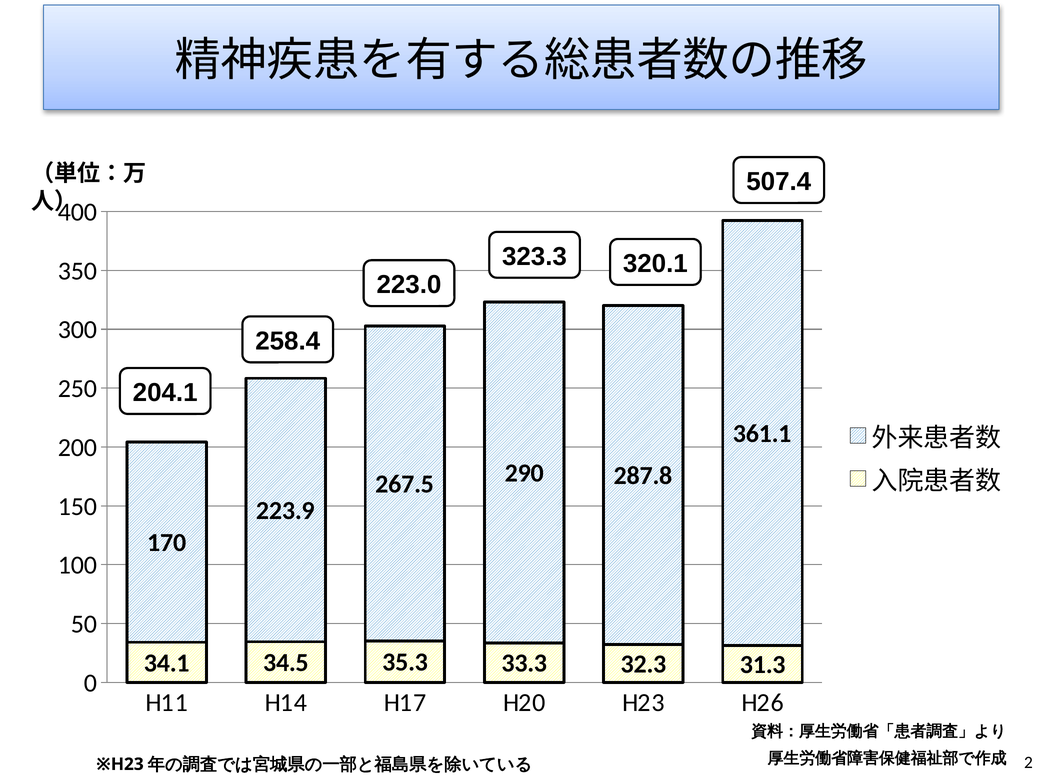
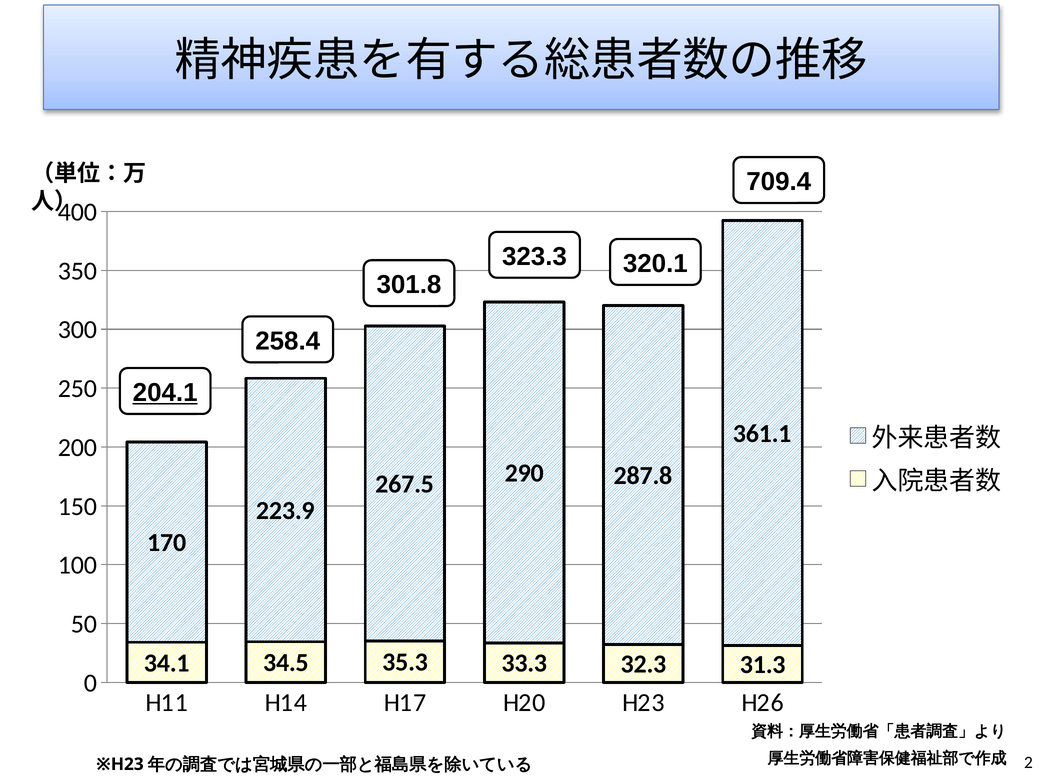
507.4: 507.4 -> 709.4 (779, 182)
223.0: 223.0 -> 301.8 (409, 285)
204.1 underline: none -> present (165, 393)
